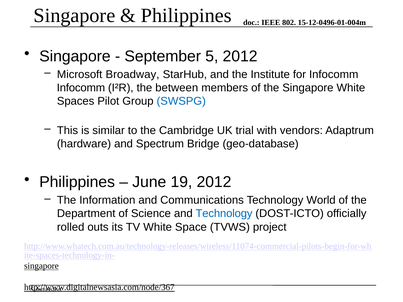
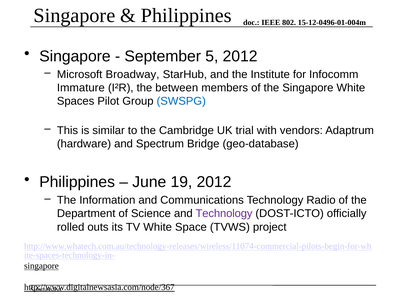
Infocomm: Infocomm -> Immature (81, 88)
World: World -> Radio (321, 200)
Technology colour: blue -> purple (224, 214)
